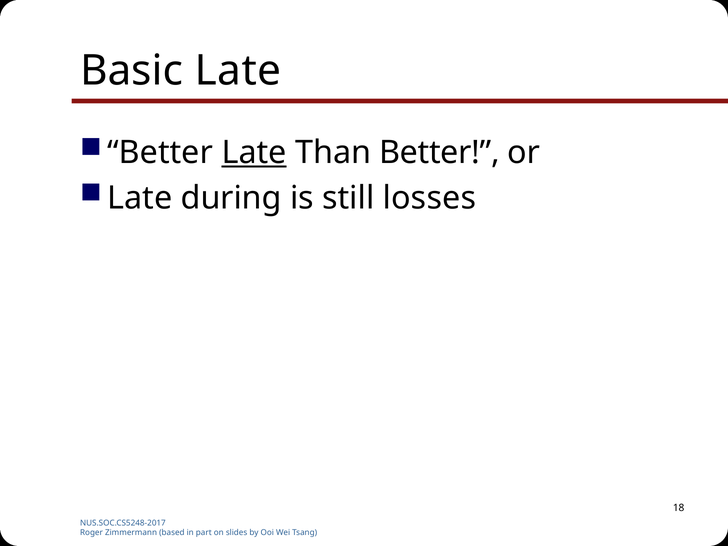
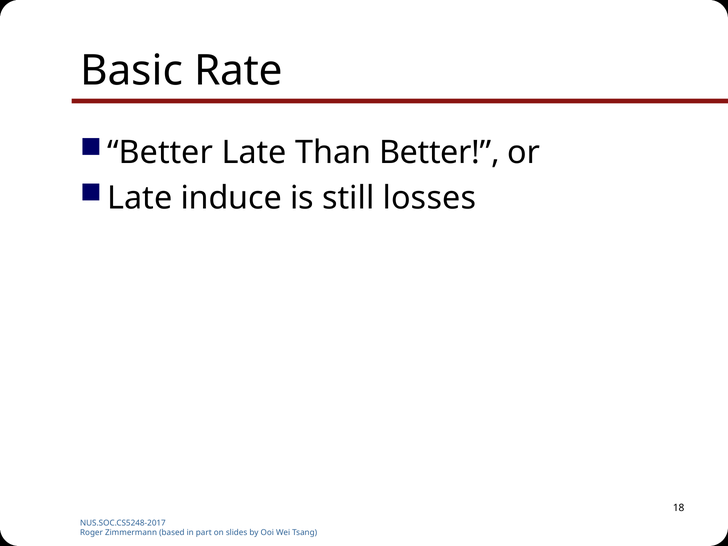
Basic Late: Late -> Rate (238, 71)
Late underline: present -> none (254, 153)
during: during -> induce (231, 198)
